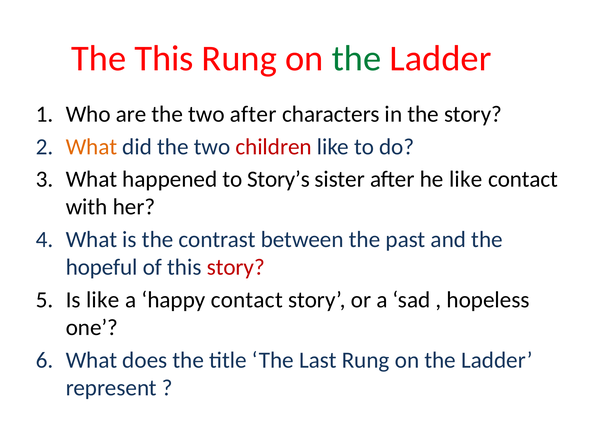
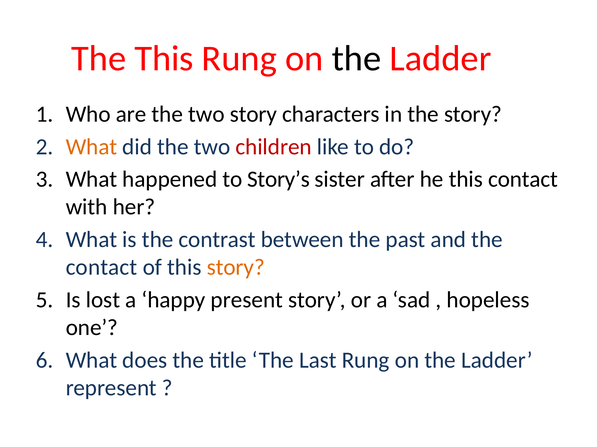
the colour: green -> black (356, 59)
two after: after -> story (253, 114)
he like: like -> this (466, 179)
hopeful: hopeful -> contact (101, 268)
story colour: red -> orange (236, 268)
Is like: like -> lost (103, 300)
happy contact: contact -> present (247, 300)
